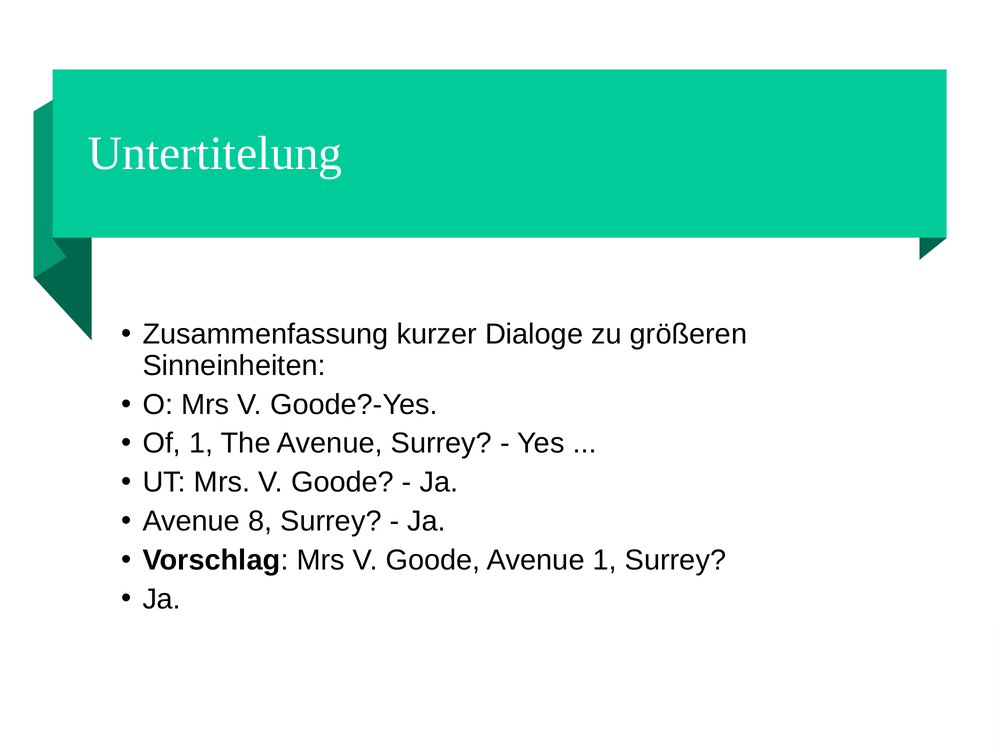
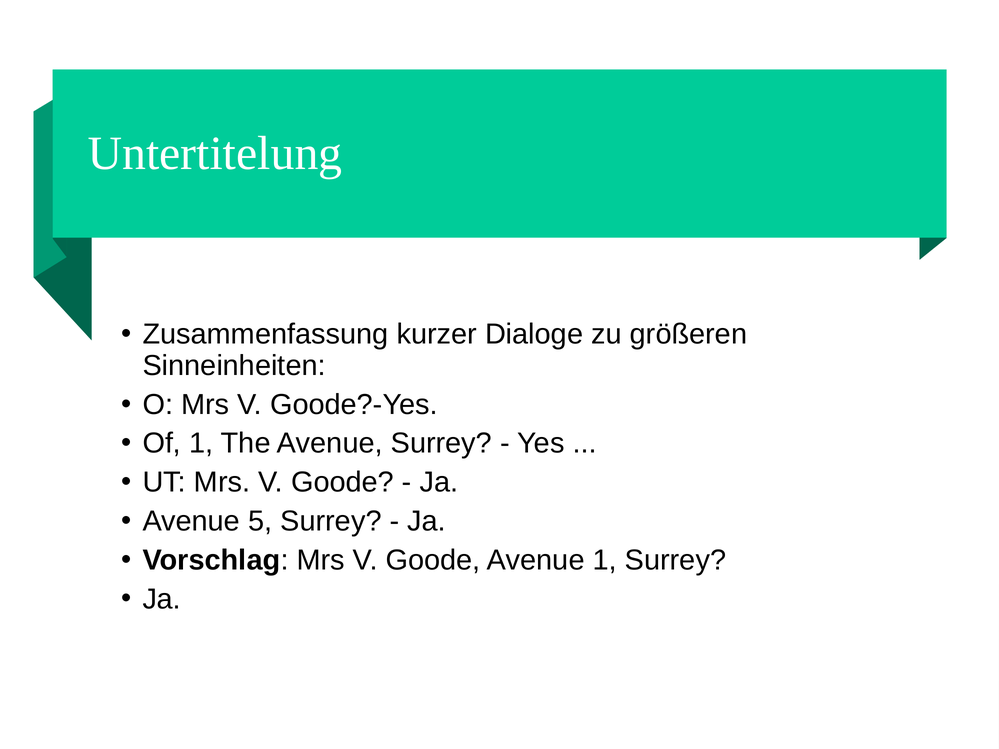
8: 8 -> 5 (260, 521)
